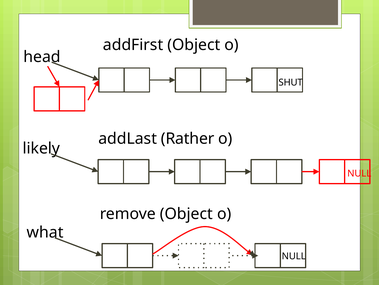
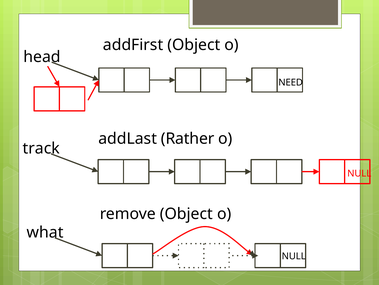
SHUT: SHUT -> NEED (291, 82)
likely: likely -> track (41, 148)
